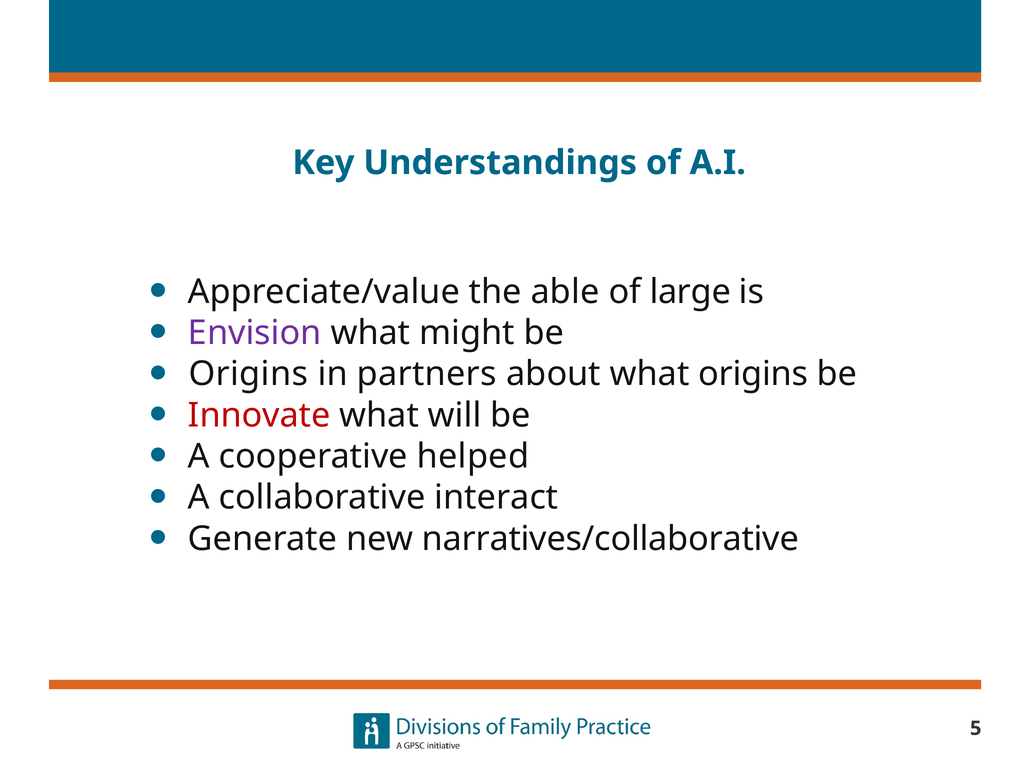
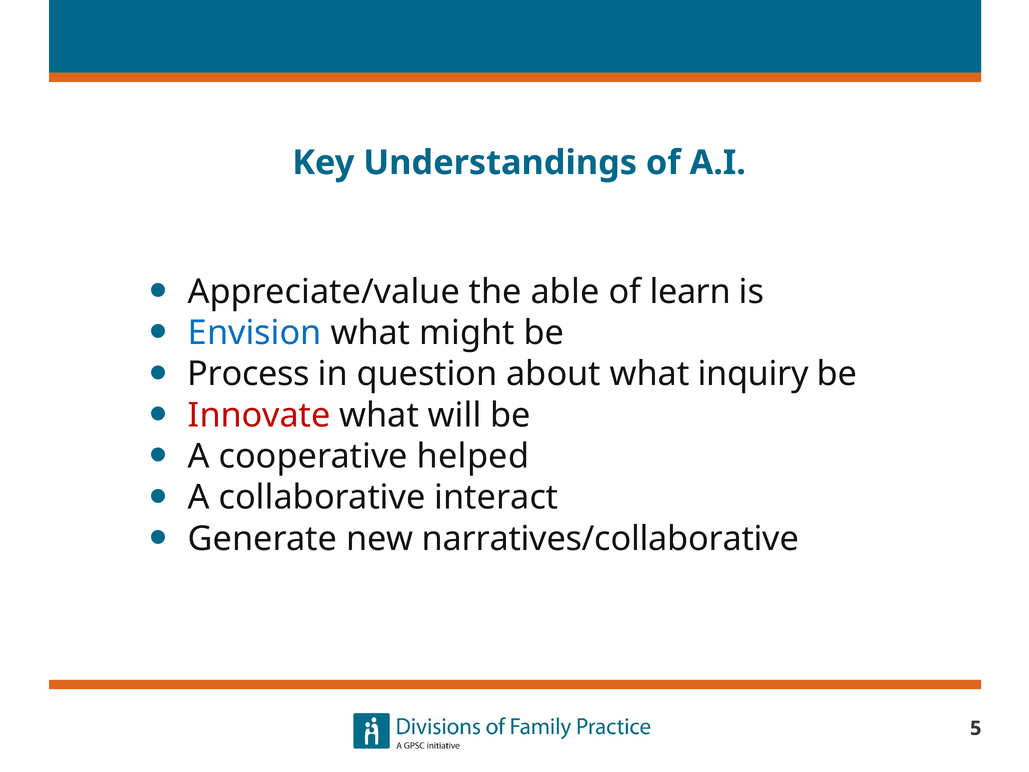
large: large -> learn (690, 292)
Envision colour: purple -> blue (255, 333)
Origins: Origins -> Process (249, 374)
partners: partners -> question (427, 374)
what origins: origins -> inquiry (753, 374)
